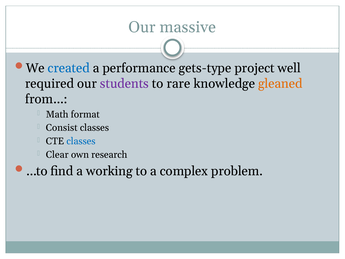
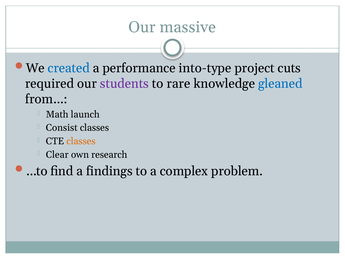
gets-type: gets-type -> into-type (205, 68)
well: well -> cuts (289, 68)
gleaned colour: orange -> blue (280, 84)
format: format -> launch (85, 114)
classes colour: blue -> orange (81, 141)
working: working -> findings (109, 171)
